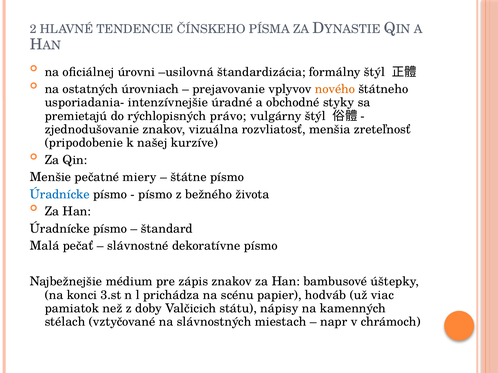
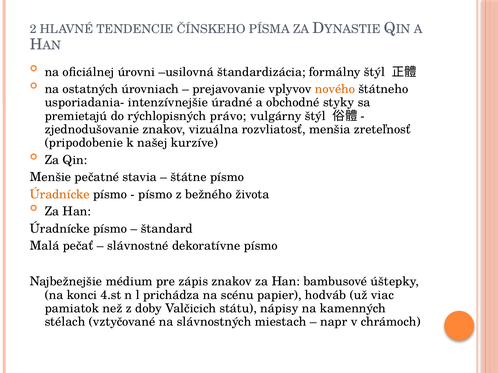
miery: miery -> stavia (140, 177)
Úradnícke colour: blue -> orange (60, 195)
3.st: 3.st -> 4.st (111, 295)
